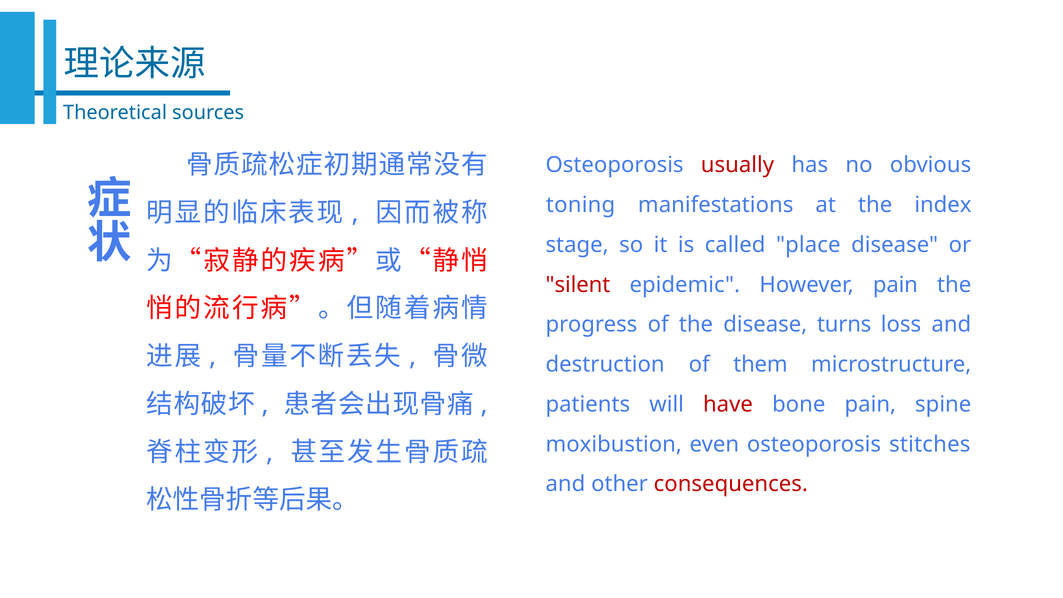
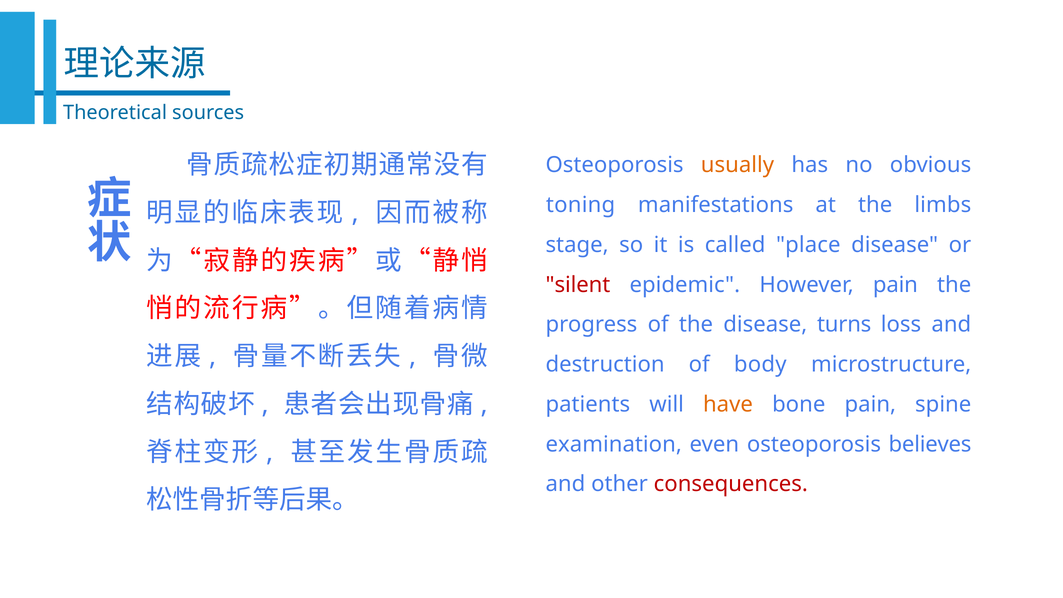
usually colour: red -> orange (737, 165)
index: index -> limbs (943, 205)
them: them -> body (760, 364)
have colour: red -> orange (728, 404)
moxibustion: moxibustion -> examination (614, 444)
stitches: stitches -> believes (930, 444)
